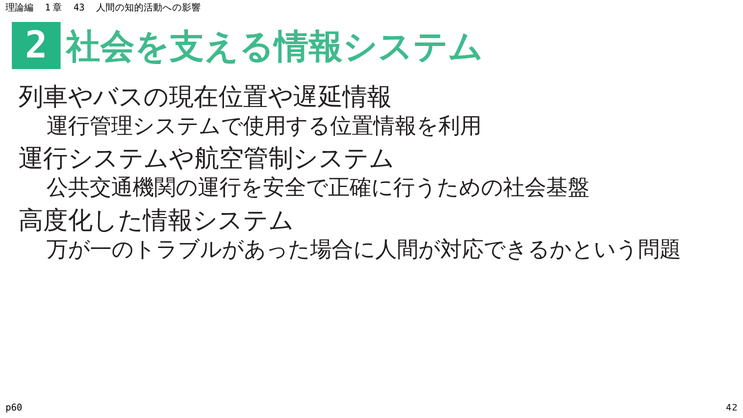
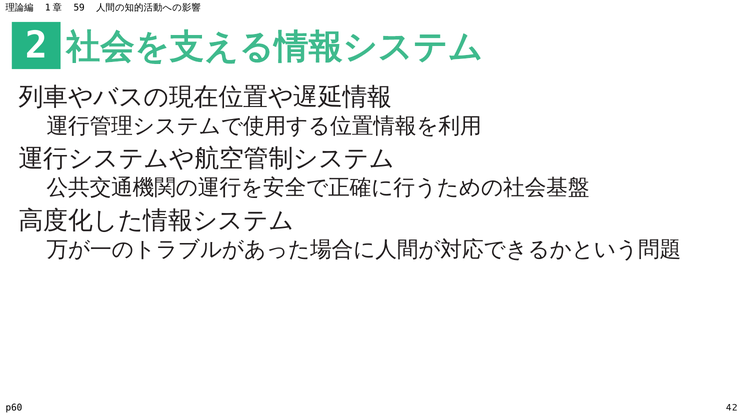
43: 43 -> 59 (79, 8)
